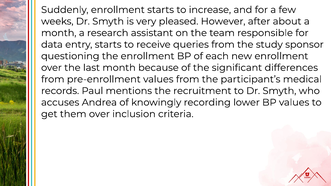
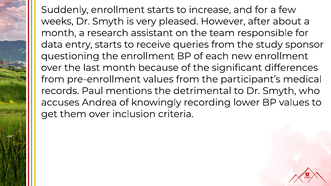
recruitment: recruitment -> detrimental (202, 91)
